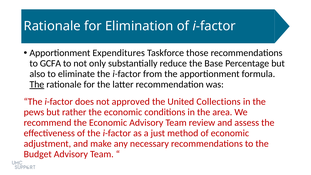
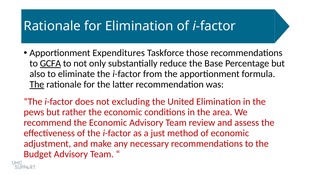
GCFA underline: none -> present (50, 63)
approved: approved -> excluding (131, 102)
United Collections: Collections -> Elimination (219, 102)
